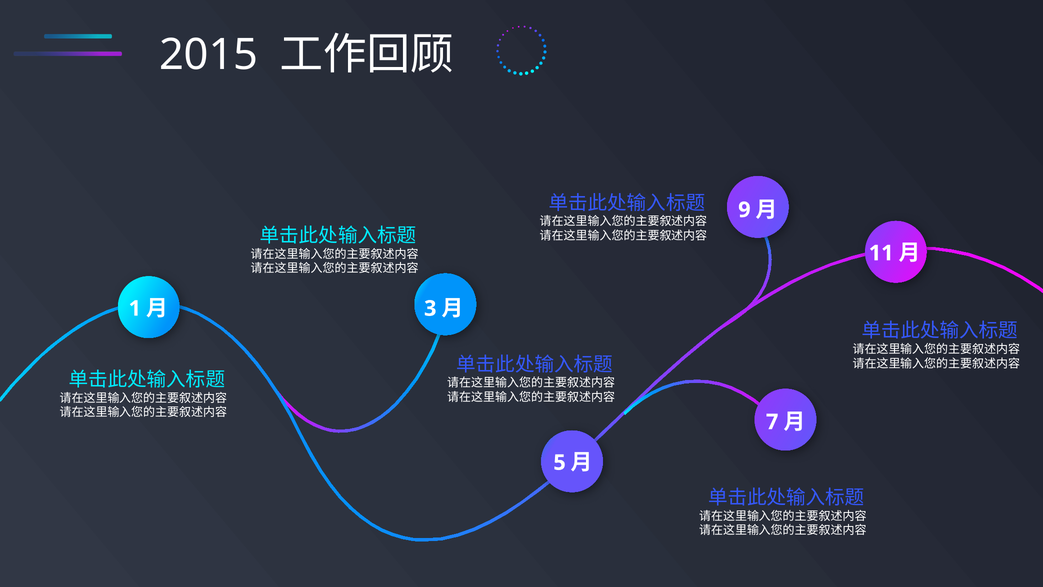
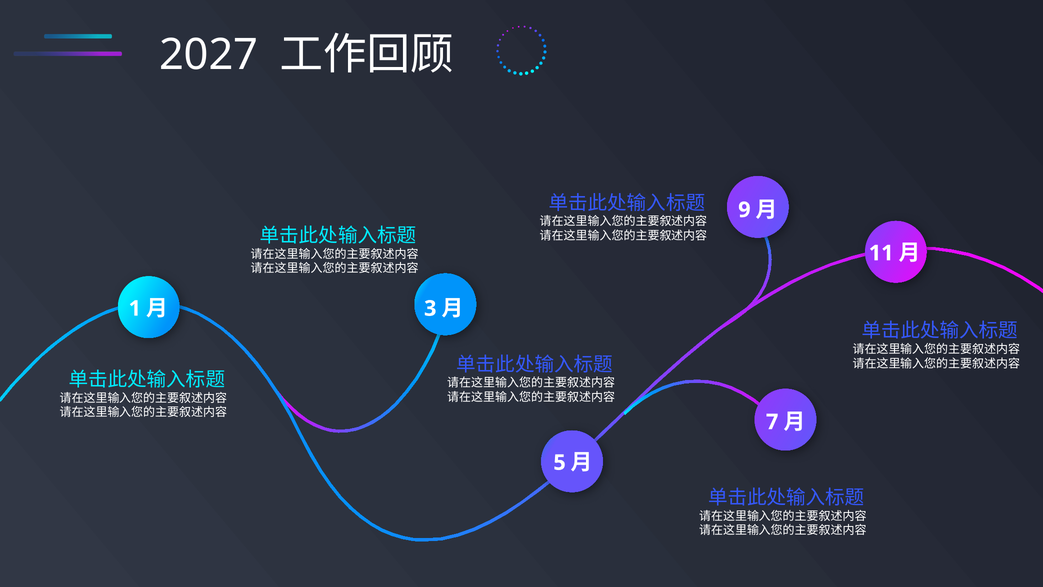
2015: 2015 -> 2027 (209, 55)
